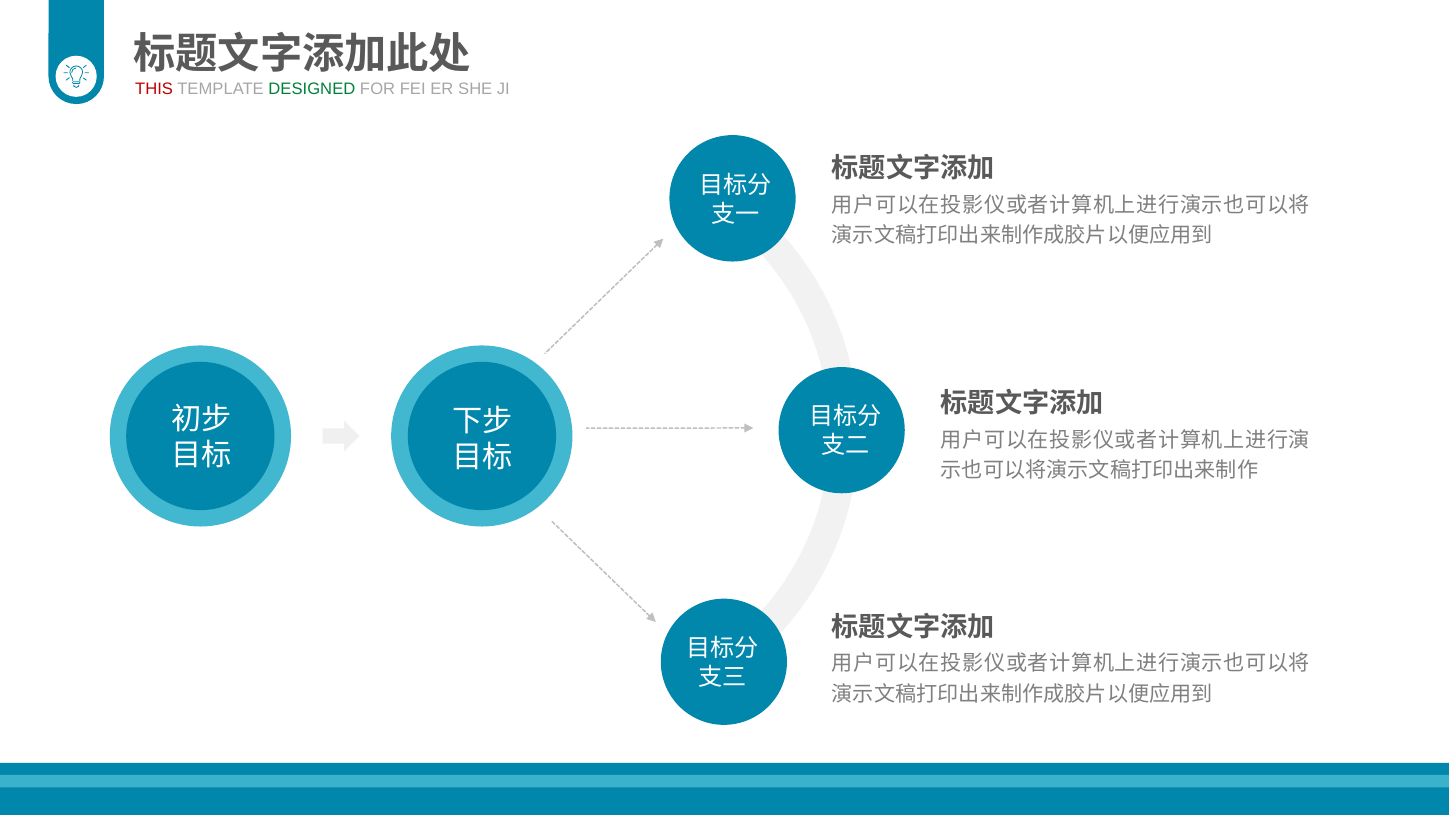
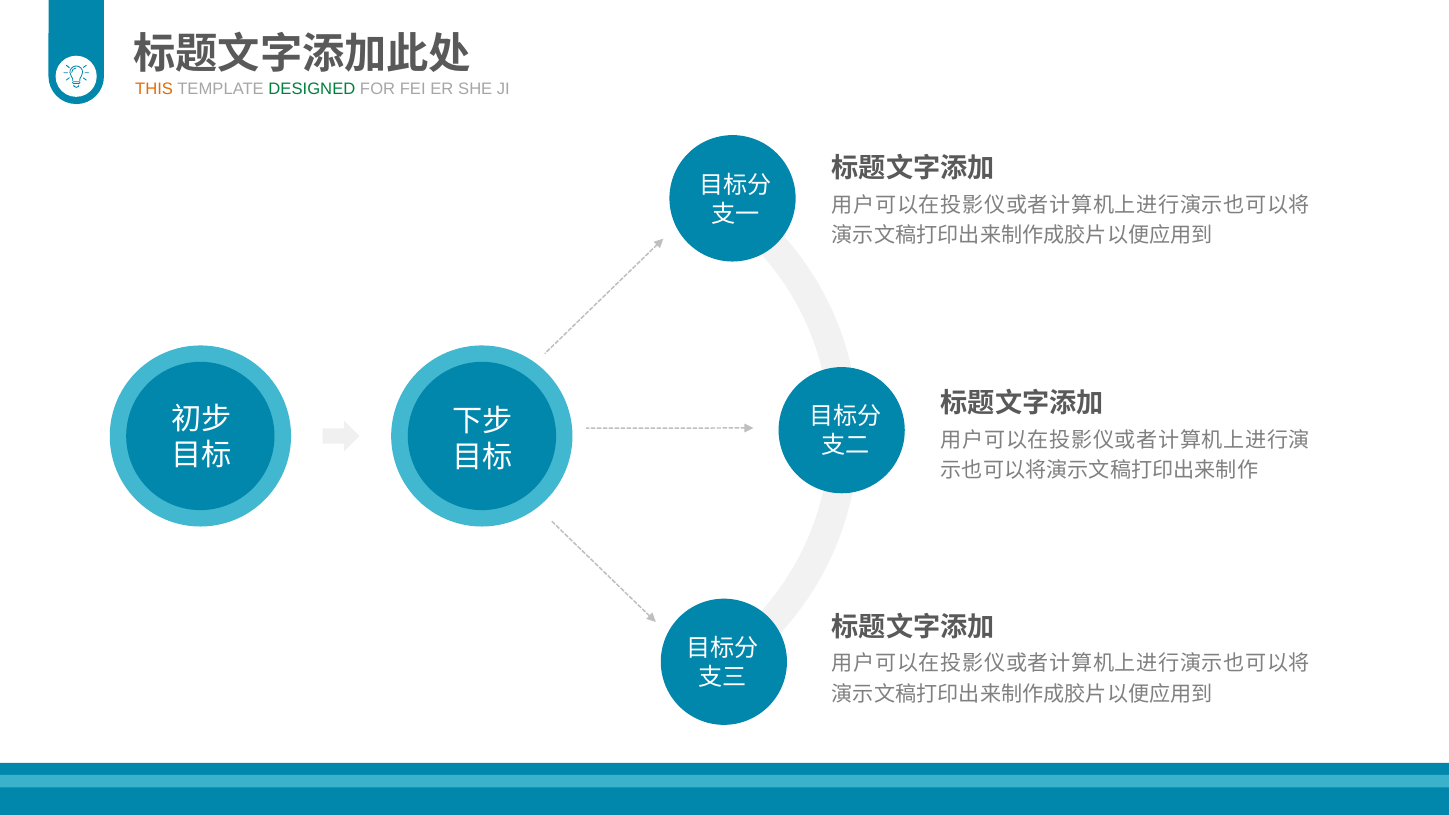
THIS colour: red -> orange (154, 89)
